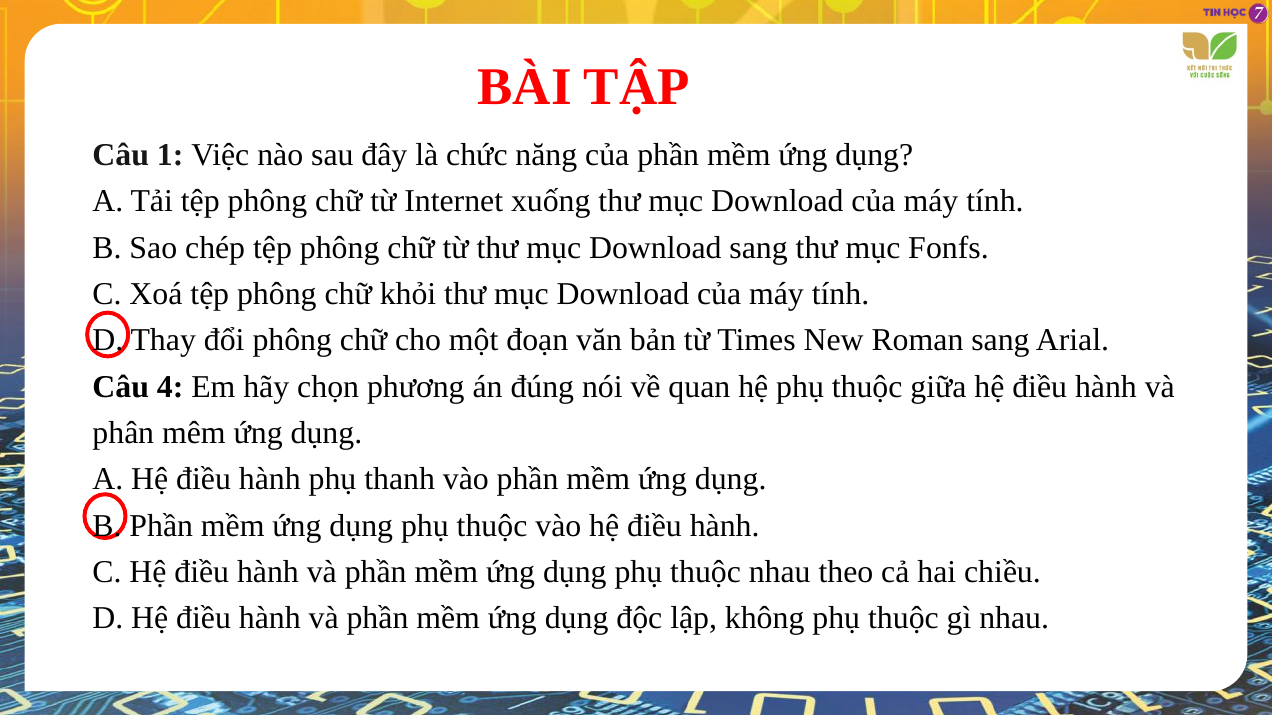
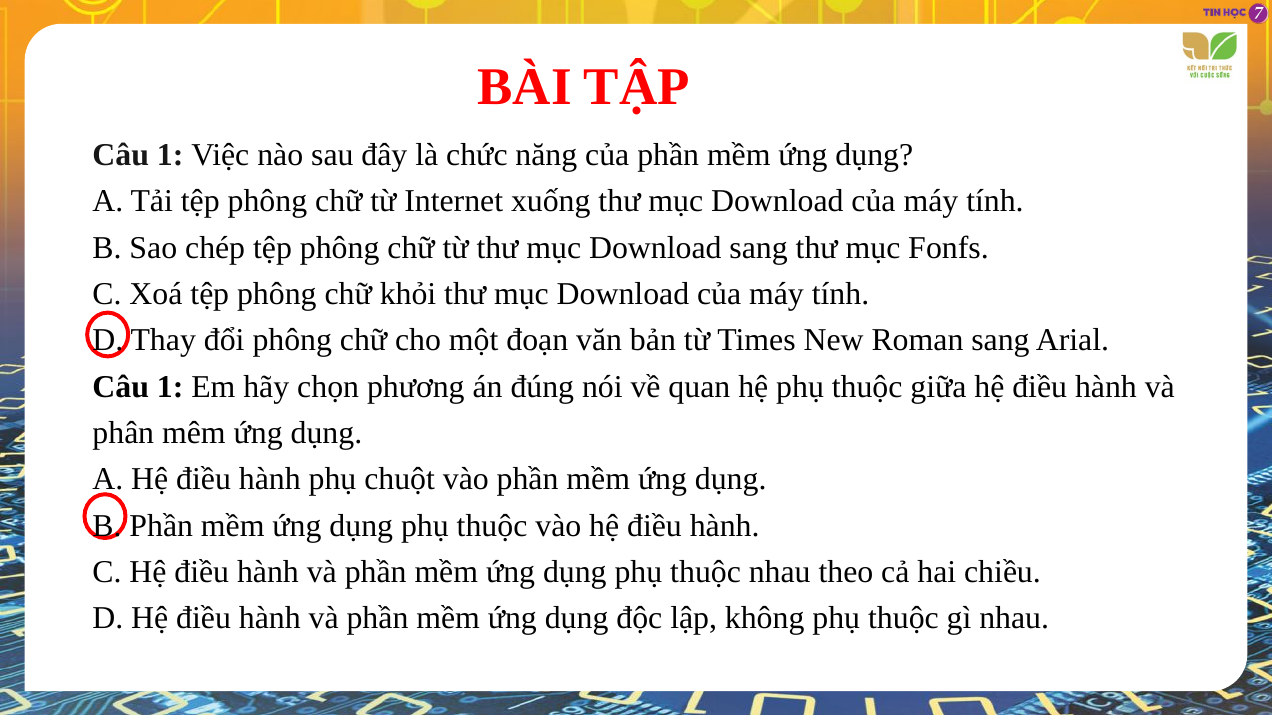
4: 4 -> 1 (170, 387)
thanh: thanh -> chuột (400, 480)
